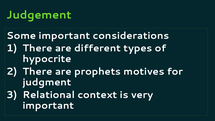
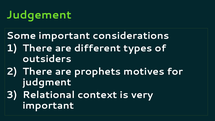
hypocrite: hypocrite -> outsiders (47, 59)
